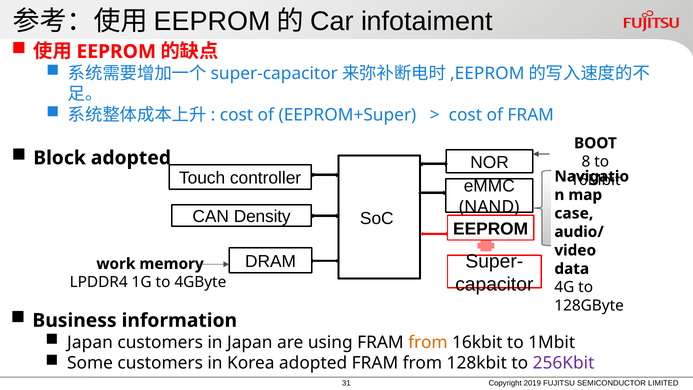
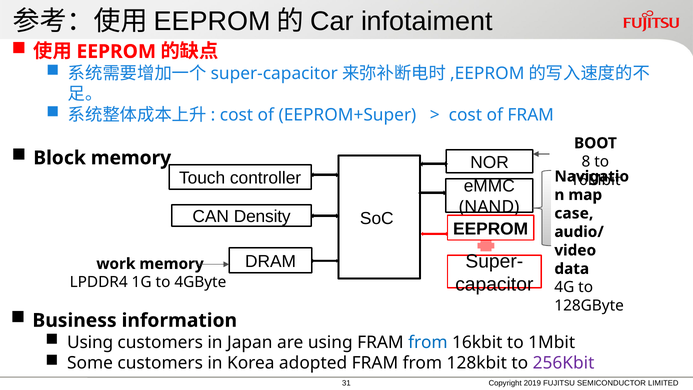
Block adopted: adopted -> memory (131, 158)
Japan: Japan -> Using (90, 342)
from colour: orange -> blue (428, 342)
